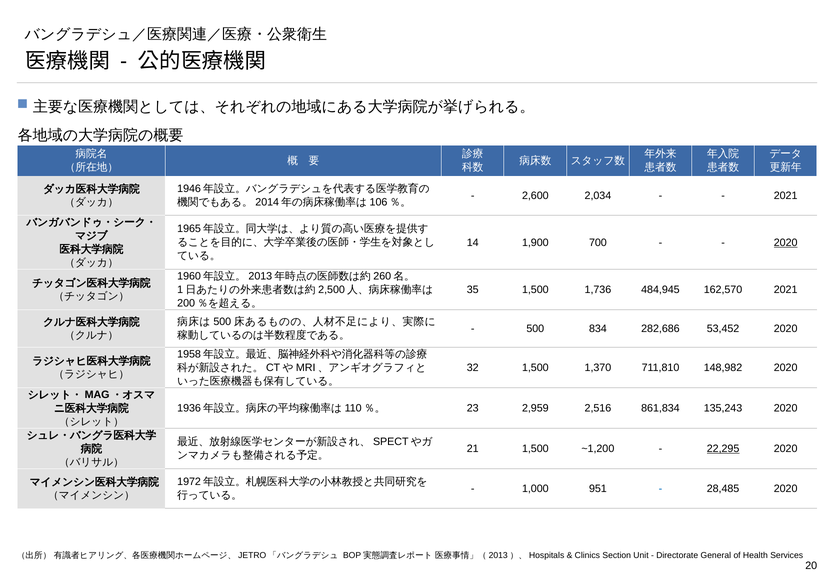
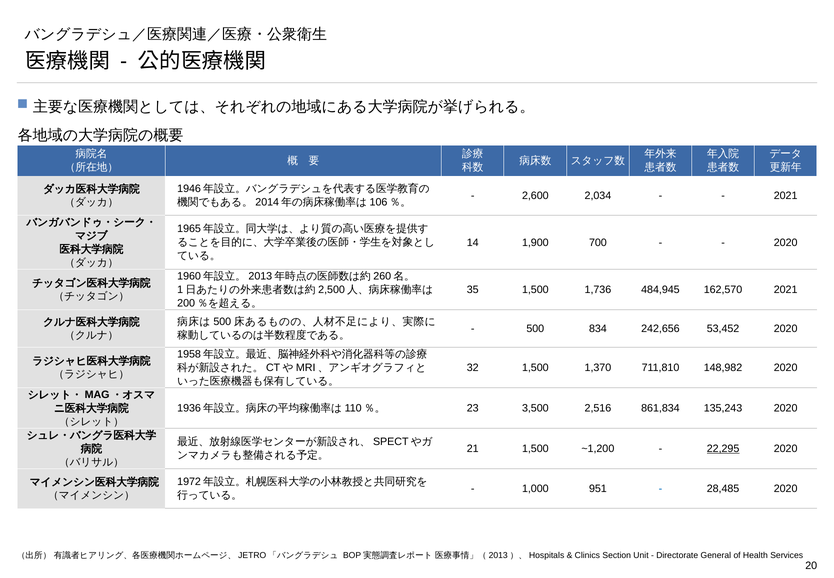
2020 underline: present -> none (786, 242)
282,686: 282,686 -> 242,656 (660, 328)
2,959: 2,959 -> 3,500 (535, 408)
